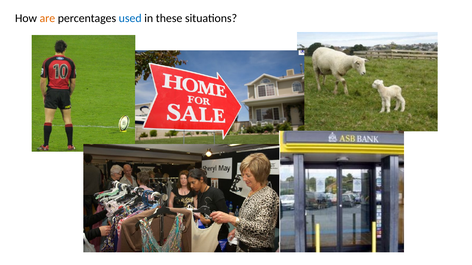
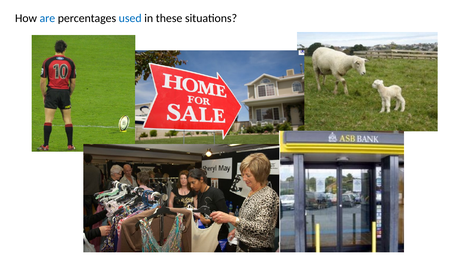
are colour: orange -> blue (47, 18)
